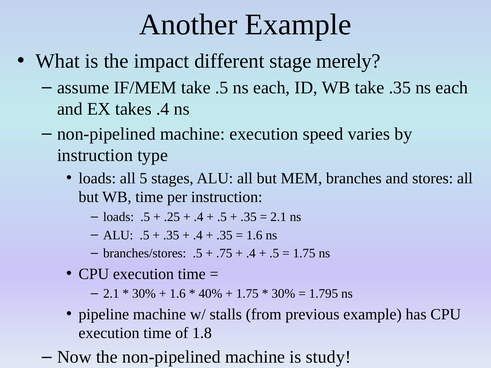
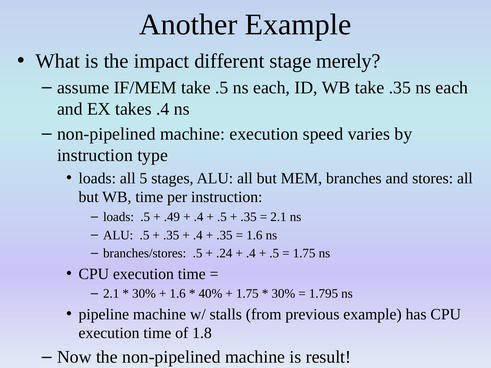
.25: .25 -> .49 (172, 217)
.75: .75 -> .24 (224, 254)
study: study -> result (328, 357)
